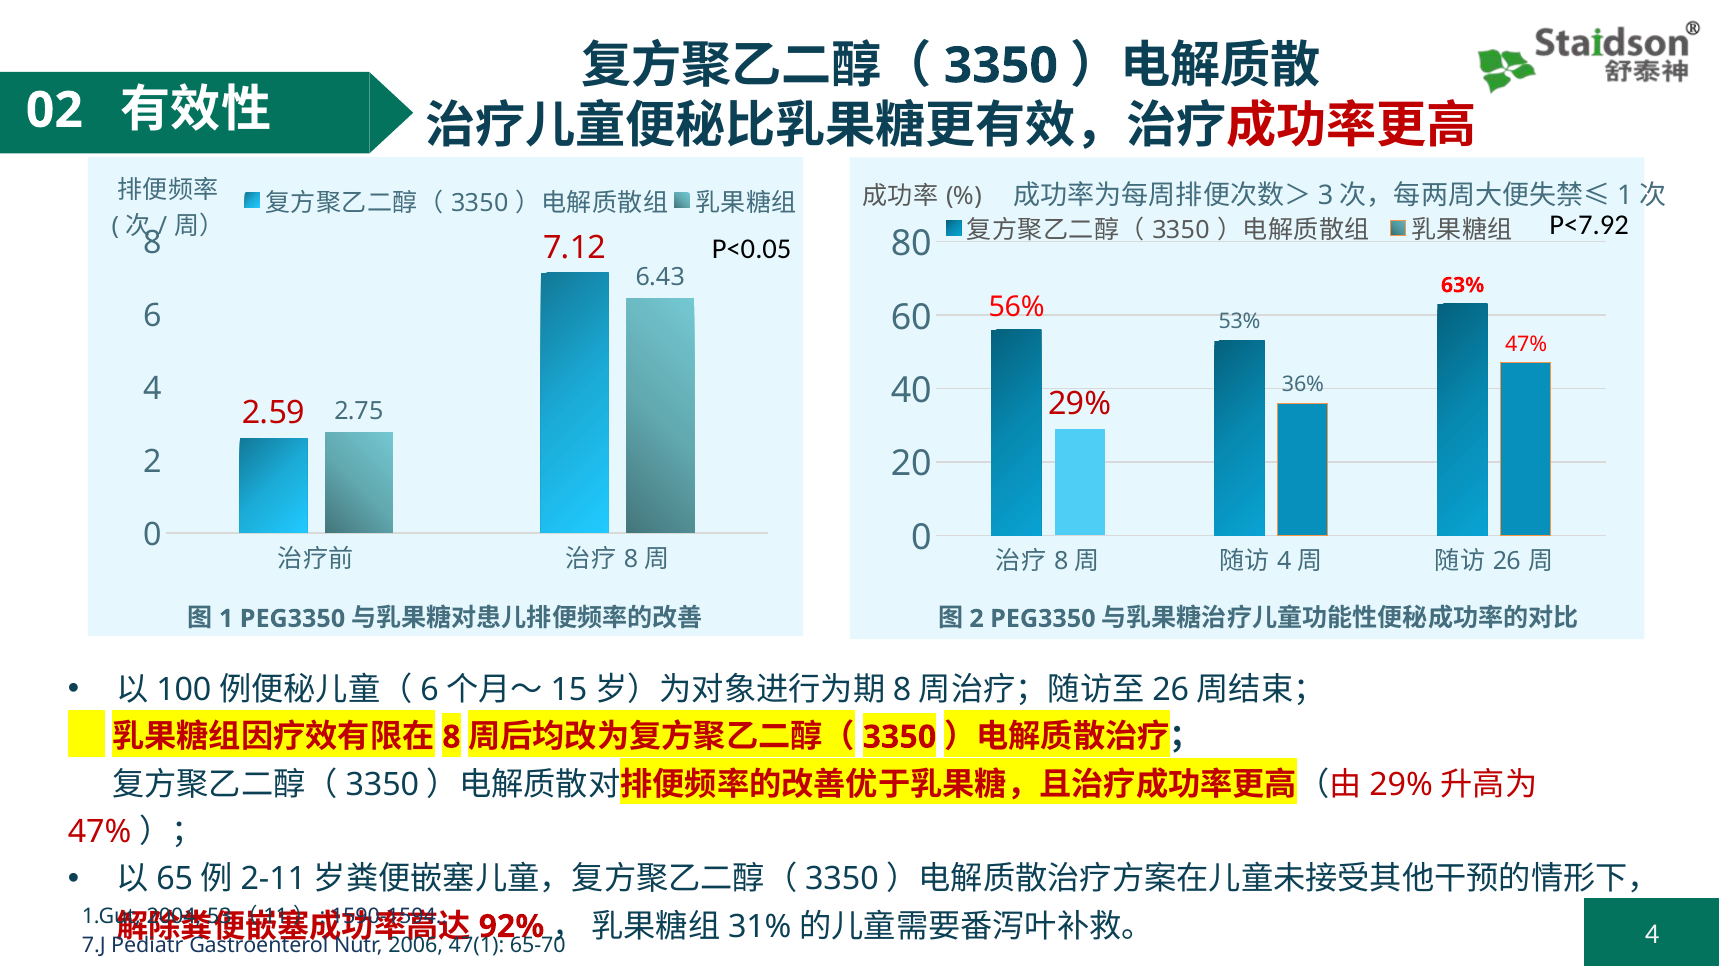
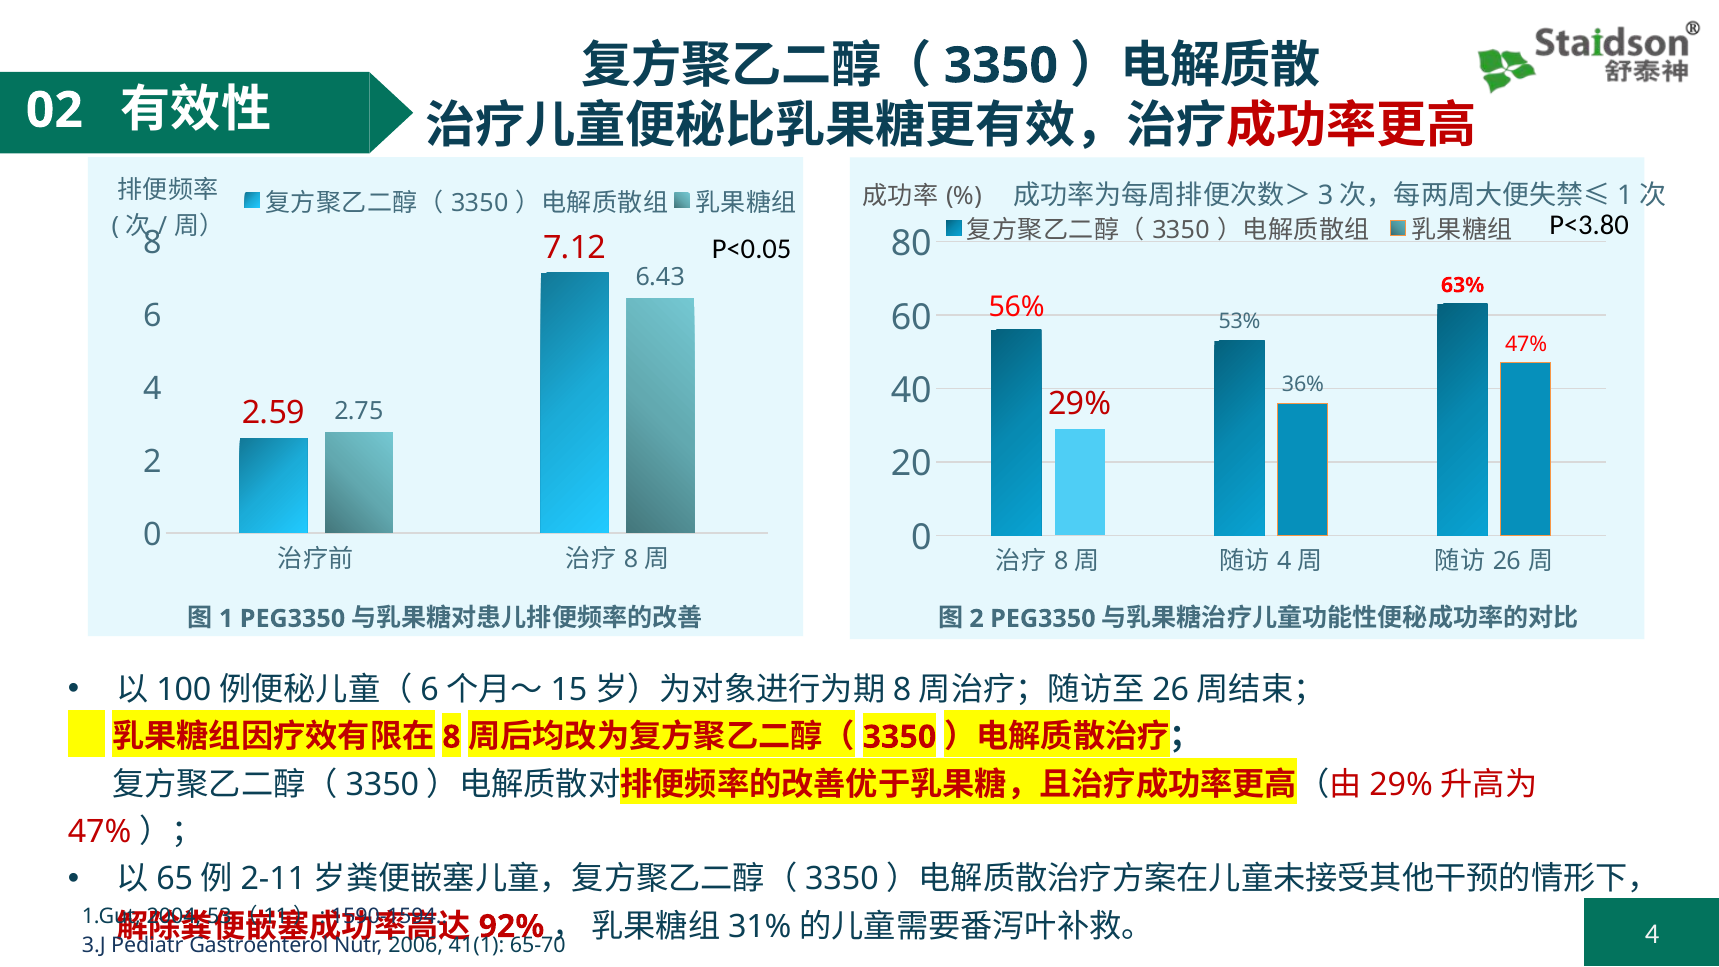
P<7.92: P<7.92 -> P<3.80 (1589, 225)
7.J: 7.J -> 3.J (94, 945)
47(1: 47(1 -> 41(1 (476, 945)
